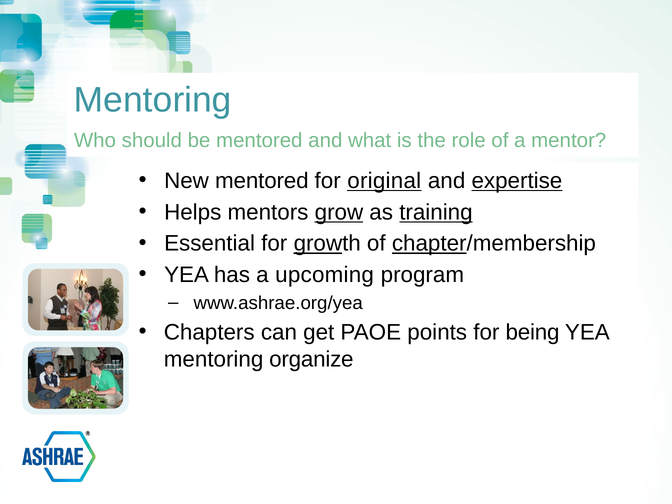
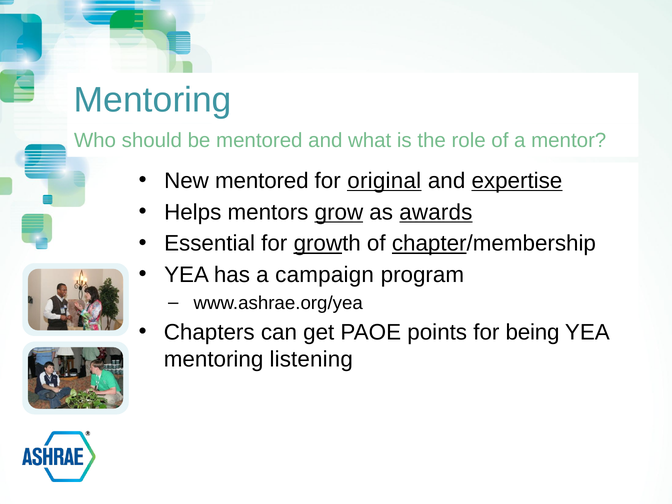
training: training -> awards (436, 212)
upcoming: upcoming -> campaign (325, 275)
organize: organize -> listening (311, 359)
